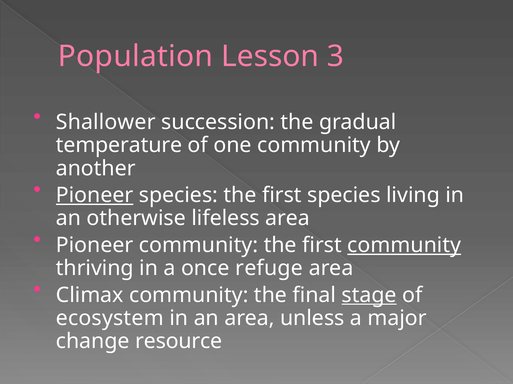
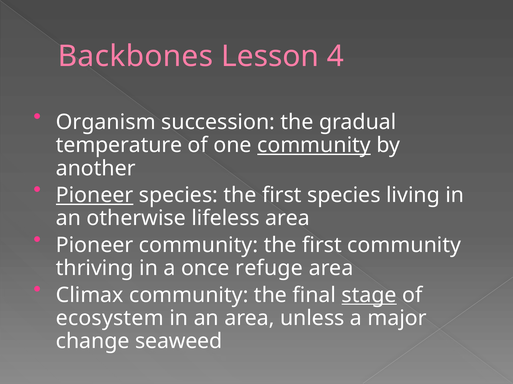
Population: Population -> Backbones (136, 56)
3: 3 -> 4 (335, 56)
Shallower: Shallower -> Organism (106, 122)
community underline: none -> present (314, 146)
community underline: present -> none (404, 246)
resource: resource -> seaweed (179, 342)
